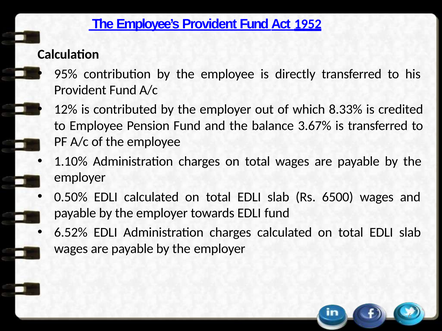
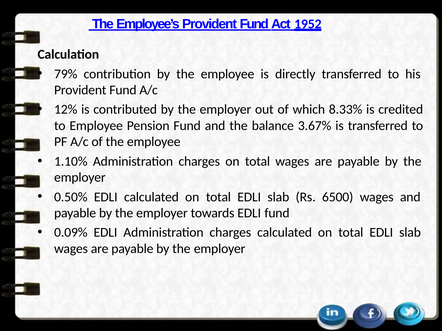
95%: 95% -> 79% (66, 74)
6.52%: 6.52% -> 0.09% (71, 233)
